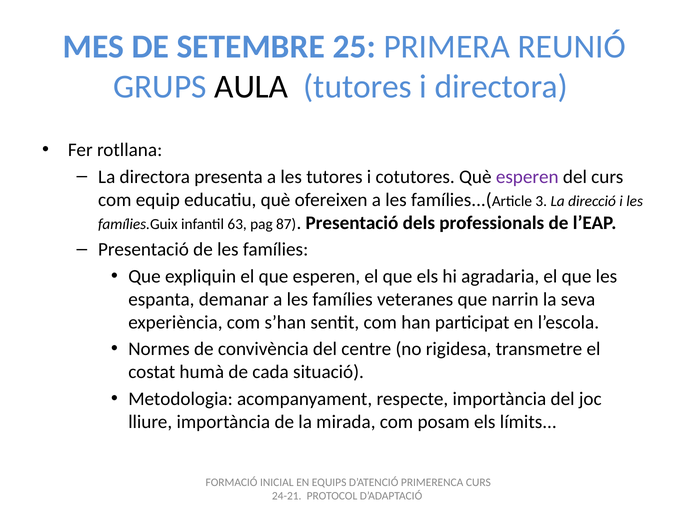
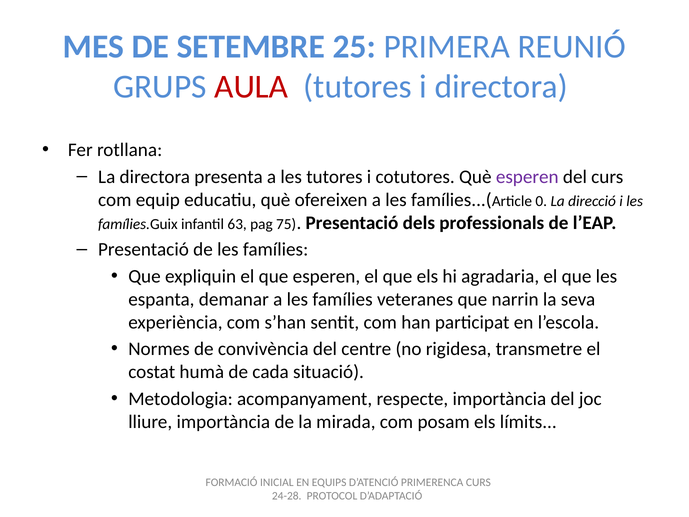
AULA colour: black -> red (251, 87)
3: 3 -> 0 (541, 201)
87: 87 -> 75 (286, 224)
24-21: 24-21 -> 24-28 (287, 496)
